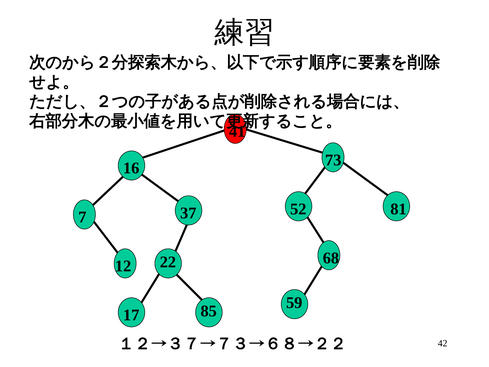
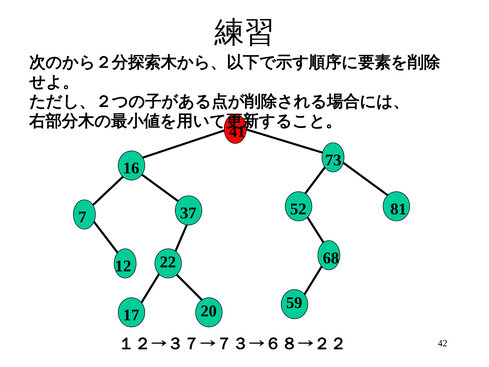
85: 85 -> 20 (209, 311)
